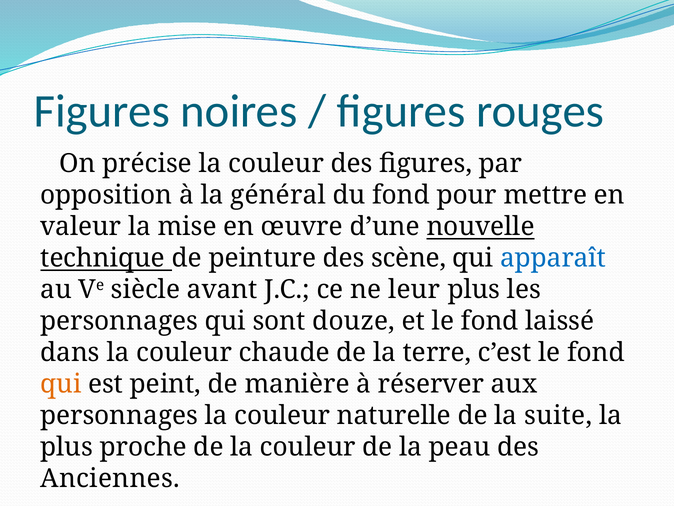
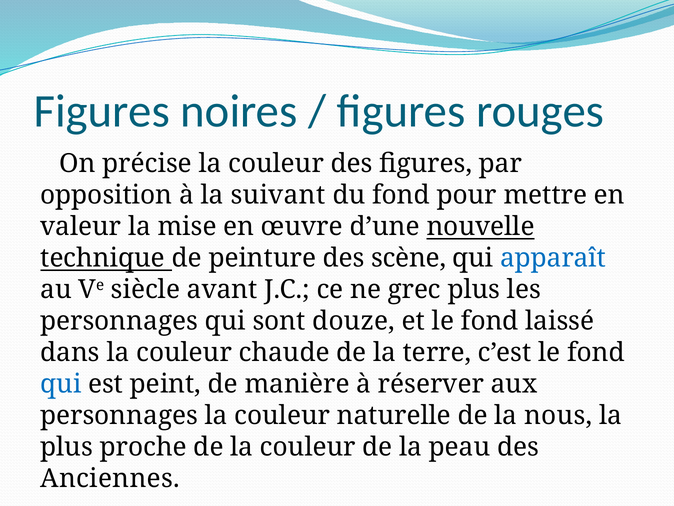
général: général -> suivant (278, 195)
leur: leur -> grec (414, 289)
qui colour: orange -> blue (61, 384)
suite: suite -> nous (558, 415)
